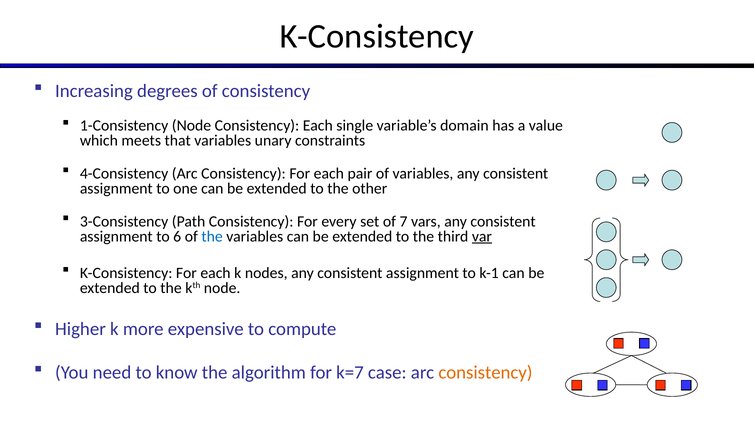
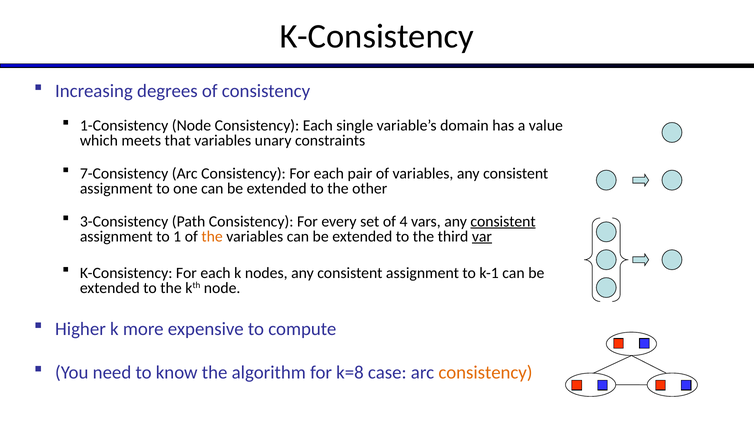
4-Consistency: 4-Consistency -> 7-Consistency (124, 174)
7: 7 -> 4 (404, 221)
consistent underline: none -> present (503, 221)
6: 6 -> 1 (177, 236)
the colour: blue -> orange (212, 236)
k=7: k=7 -> k=8 (350, 373)
